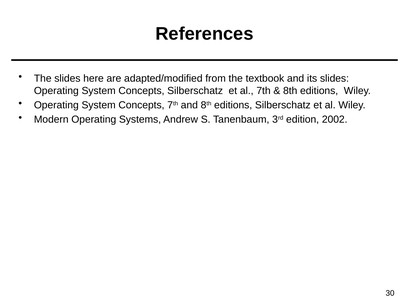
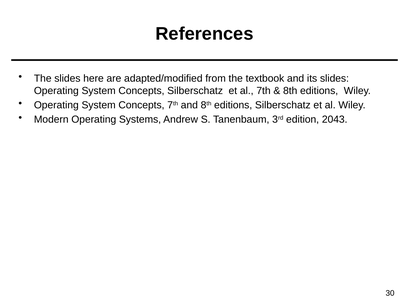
2002: 2002 -> 2043 (335, 119)
